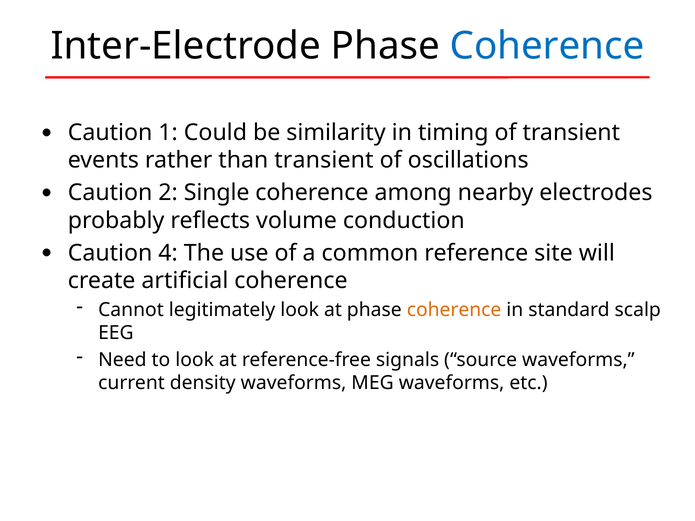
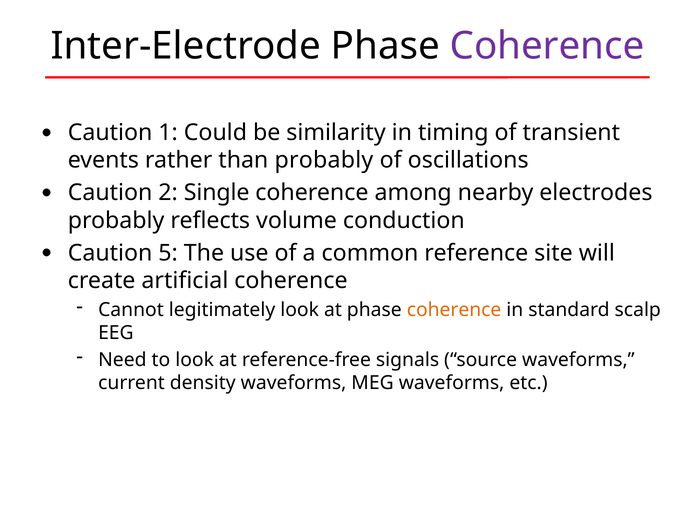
Coherence colour: blue -> purple (547, 46)
than transient: transient -> probably (324, 160)
4: 4 -> 5 (168, 253)
